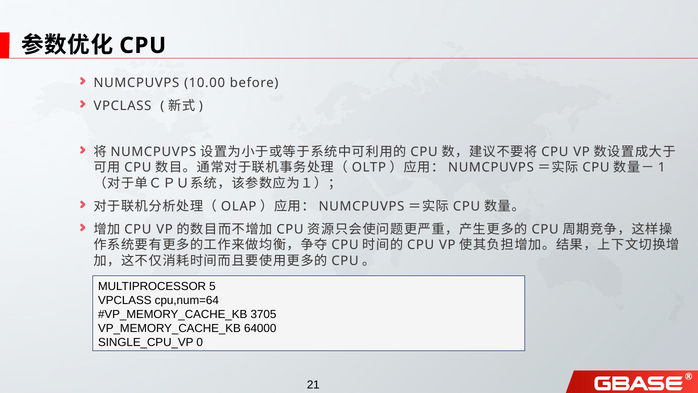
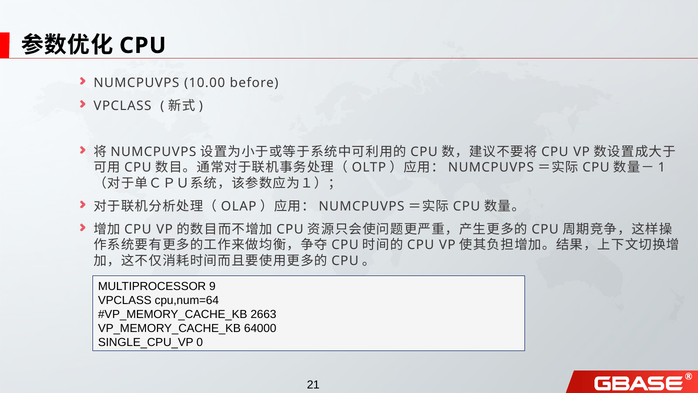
5: 5 -> 9 (212, 286)
3705: 3705 -> 2663 (263, 314)
